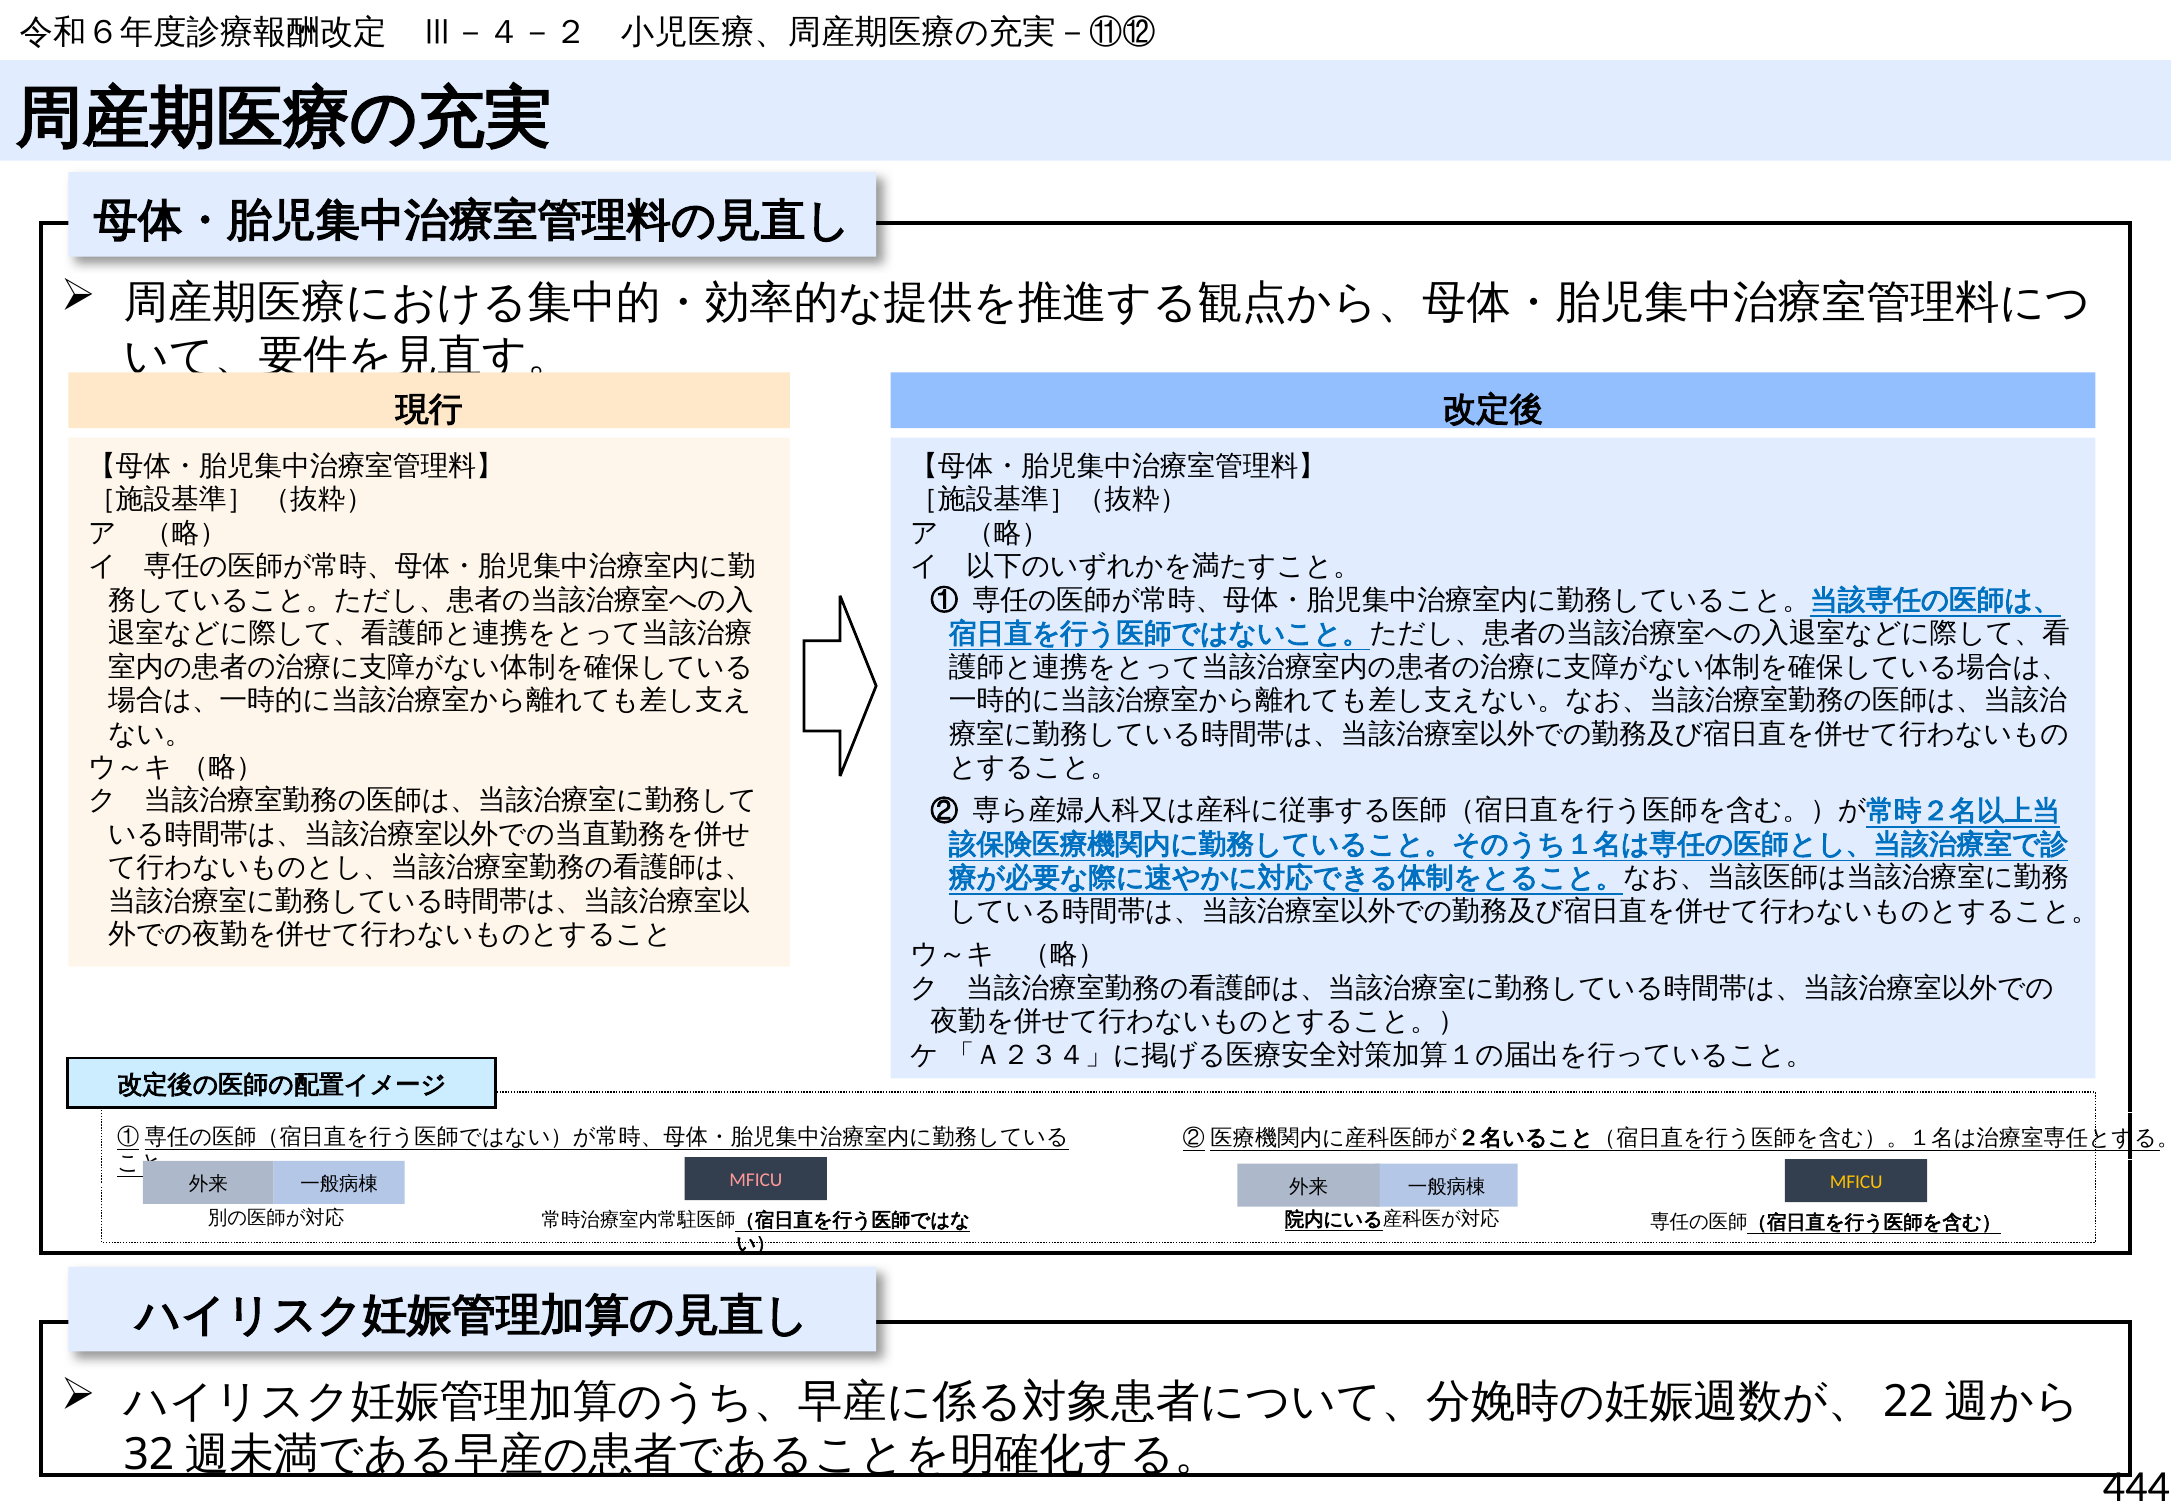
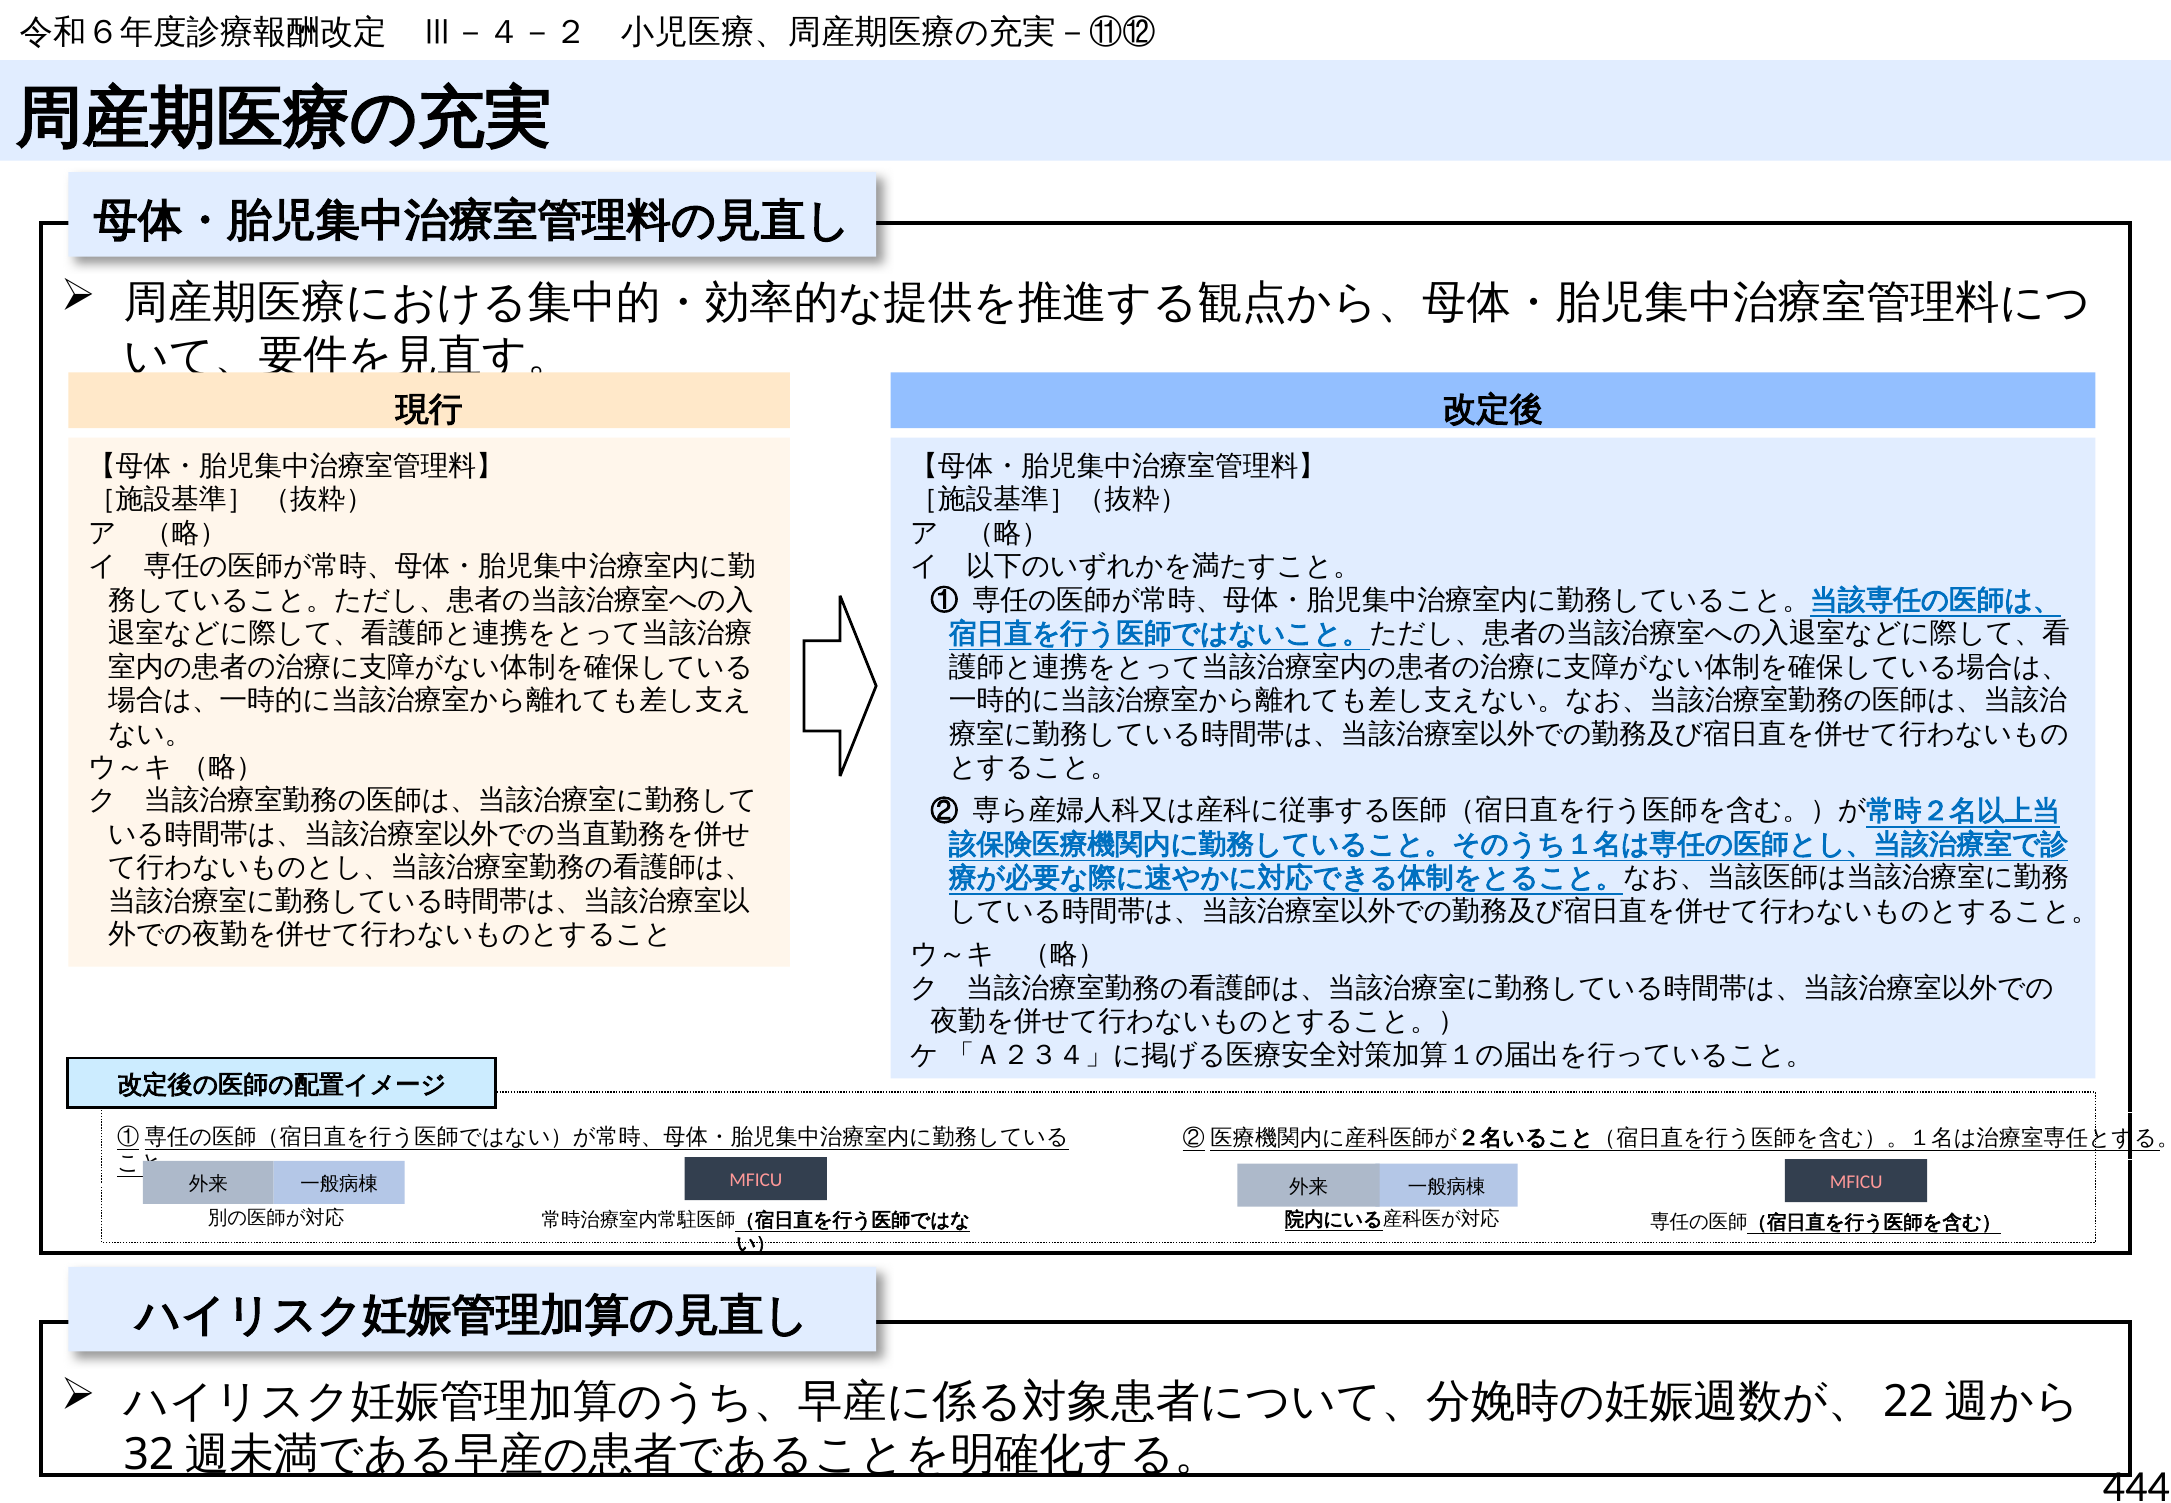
MFICU colour: yellow -> pink (1856, 1182)
